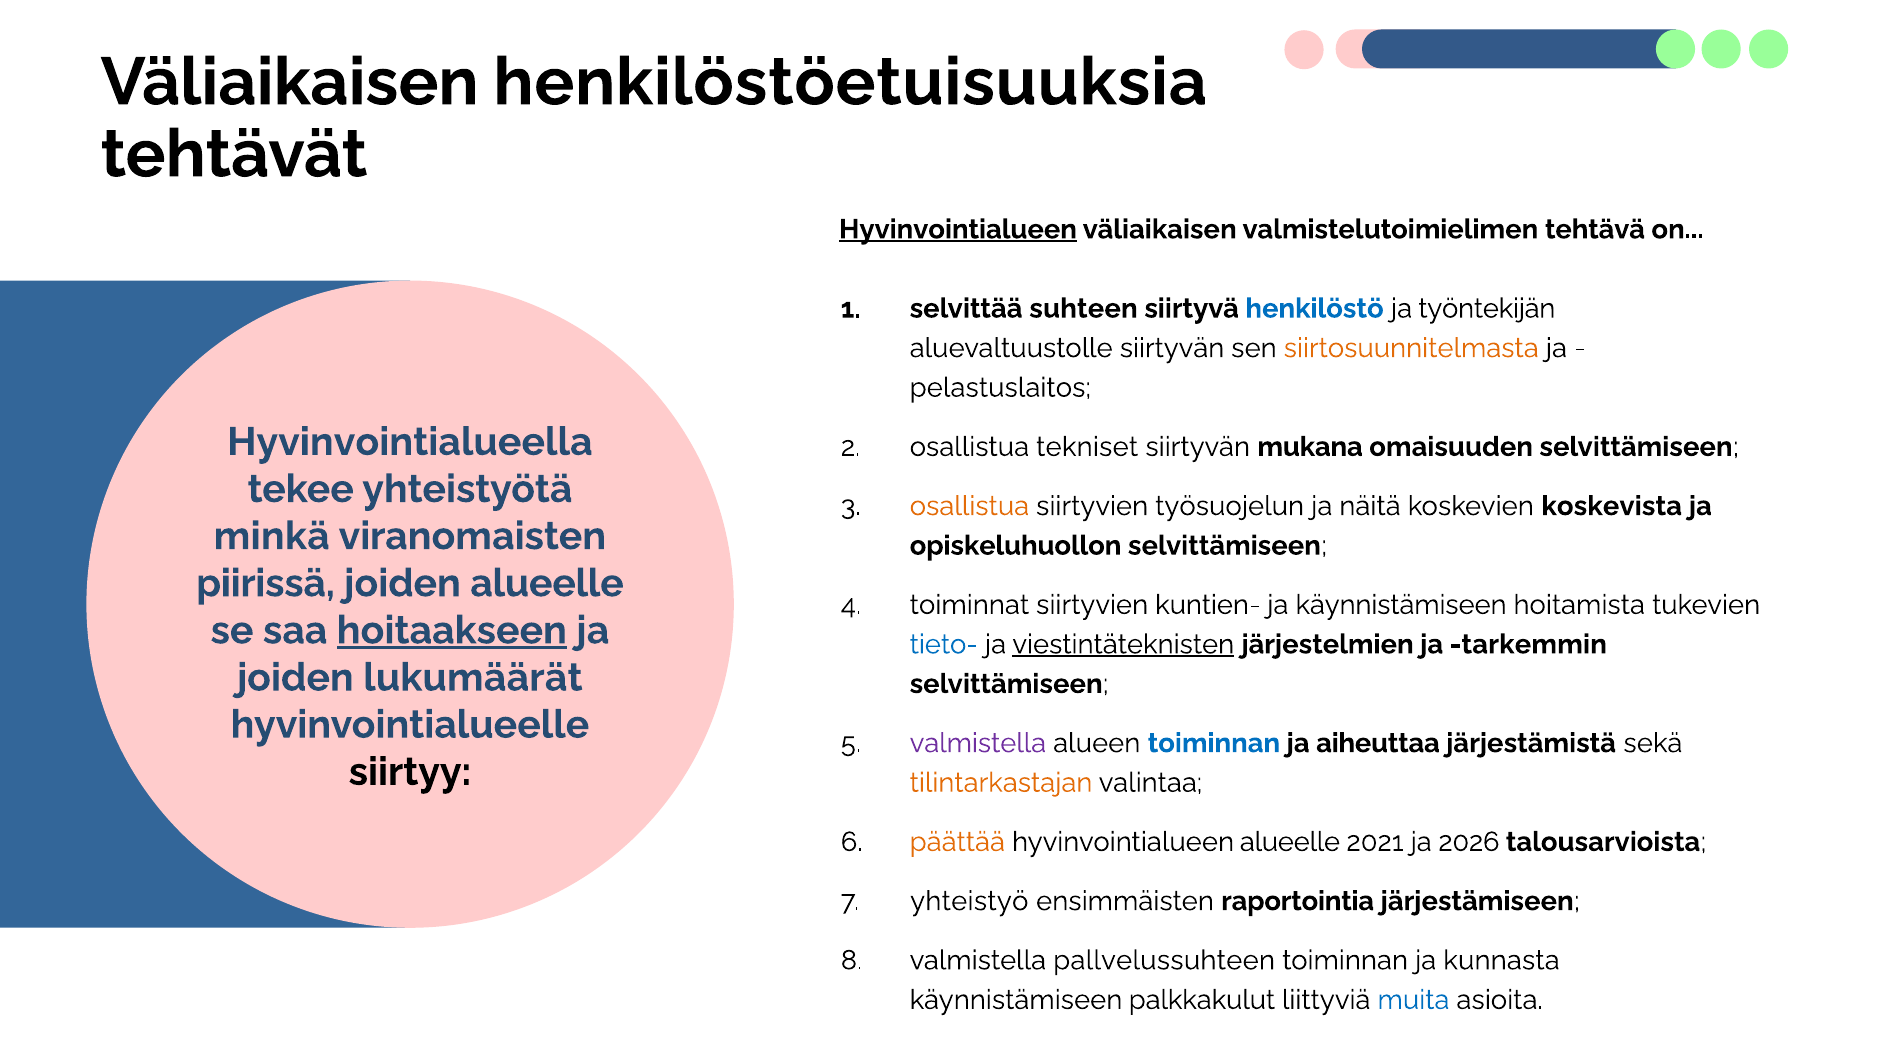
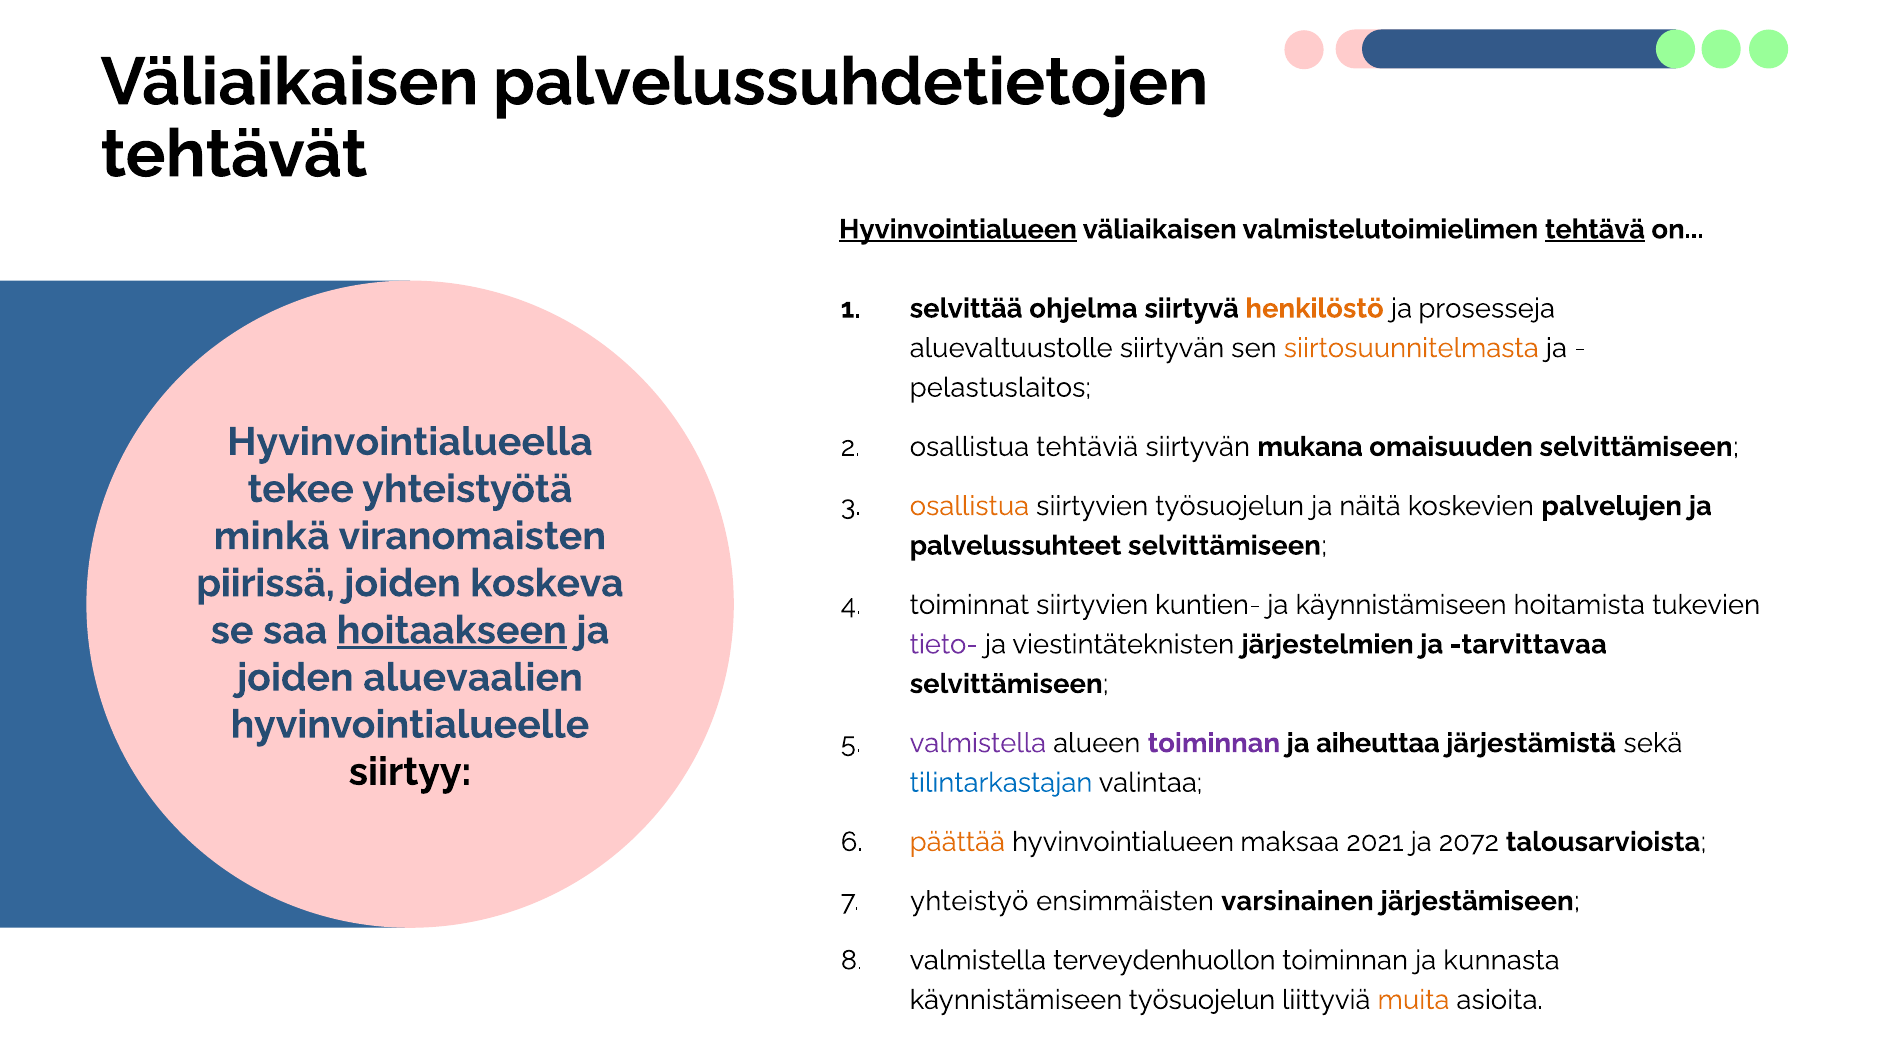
henkilöstöetuisuuksia: henkilöstöetuisuuksia -> palvelussuhdetietojen (851, 82)
tehtävä underline: none -> present (1595, 229)
suhteen: suhteen -> ohjelma (1083, 309)
henkilöstö colour: blue -> orange (1315, 309)
työntekijän: työntekijän -> prosesseja (1487, 309)
tekniset: tekniset -> tehtäviä (1087, 447)
koskevista: koskevista -> palvelujen (1612, 506)
opiskeluhuollon: opiskeluhuollon -> palvelussuhteet (1016, 546)
joiden alueelle: alueelle -> koskeva (547, 583)
tieto- colour: blue -> purple (944, 645)
viestintäteknisten underline: present -> none (1123, 645)
tarkemmin: tarkemmin -> tarvittavaa (1528, 645)
lukumäärät: lukumäärät -> aluevaalien (473, 678)
toiminnan colour: blue -> purple (1214, 743)
tilintarkastajan colour: orange -> blue (1001, 783)
hyvinvointialueen alueelle: alueelle -> maksaa (1290, 842)
2026: 2026 -> 2072 (1469, 842)
raportointia: raportointia -> varsinainen (1297, 901)
pallvelussuhteen: pallvelussuhteen -> terveydenhuollon (1164, 961)
käynnistämiseen palkkakulut: palkkakulut -> työsuojelun (1202, 1000)
muita colour: blue -> orange (1413, 1000)
